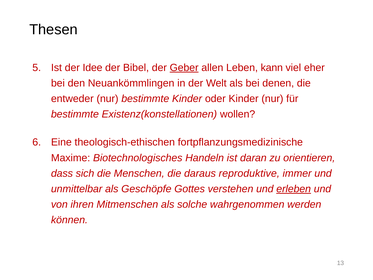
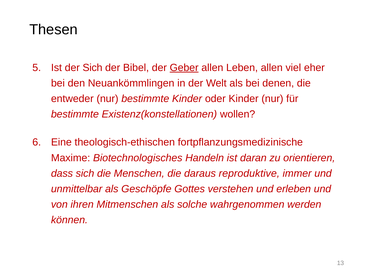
der Idee: Idee -> Sich (93, 68)
Leben kann: kann -> allen (272, 68)
erleben underline: present -> none (294, 189)
